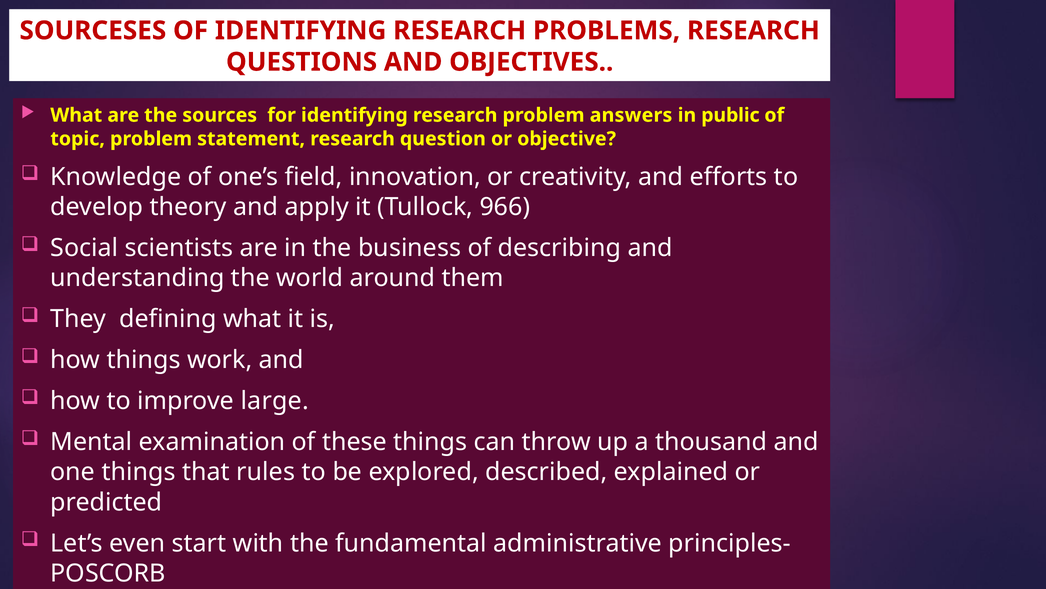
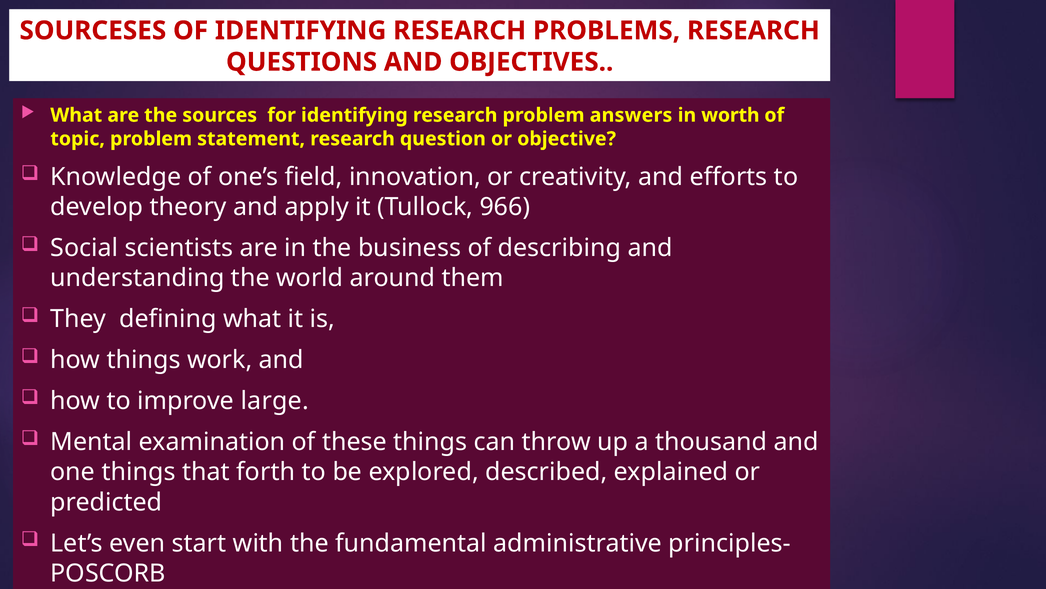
public: public -> worth (730, 115)
rules: rules -> forth (266, 472)
